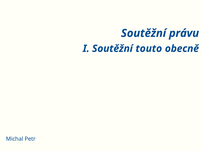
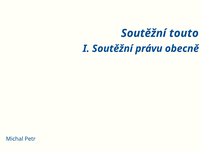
právu: právu -> touto (184, 33)
touto: touto -> právu (149, 48)
